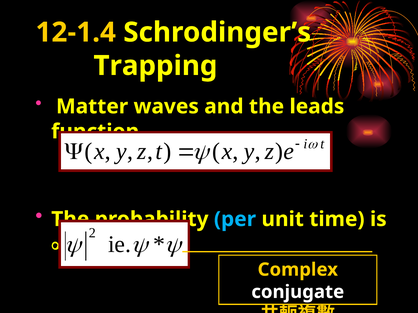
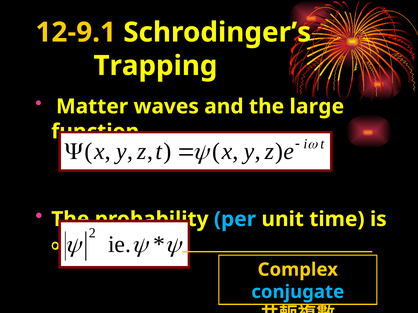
12-1.4: 12-1.4 -> 12-9.1 (76, 32)
leads: leads -> large (317, 107)
conjugate colour: white -> light blue (298, 292)
